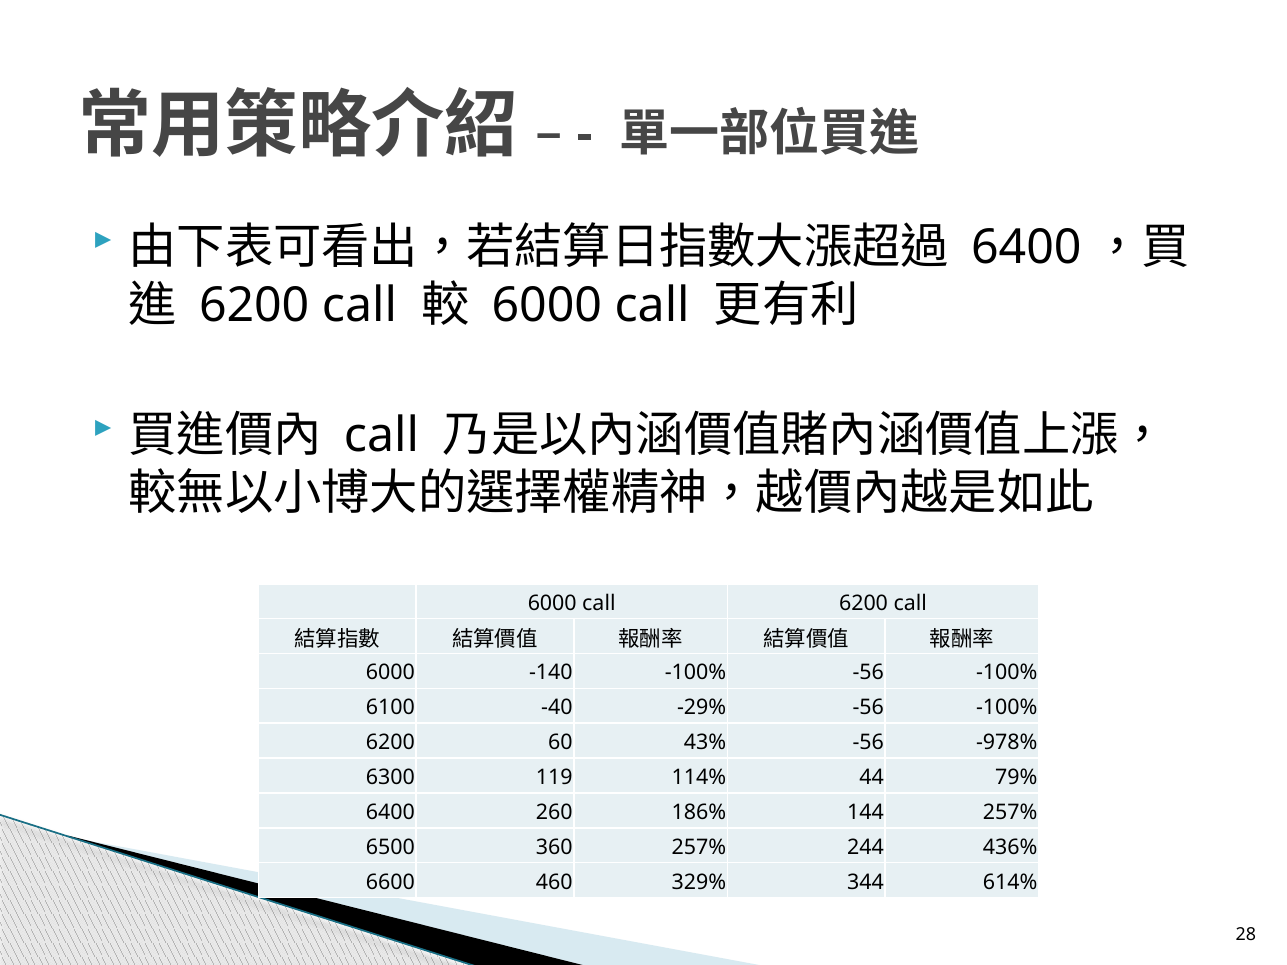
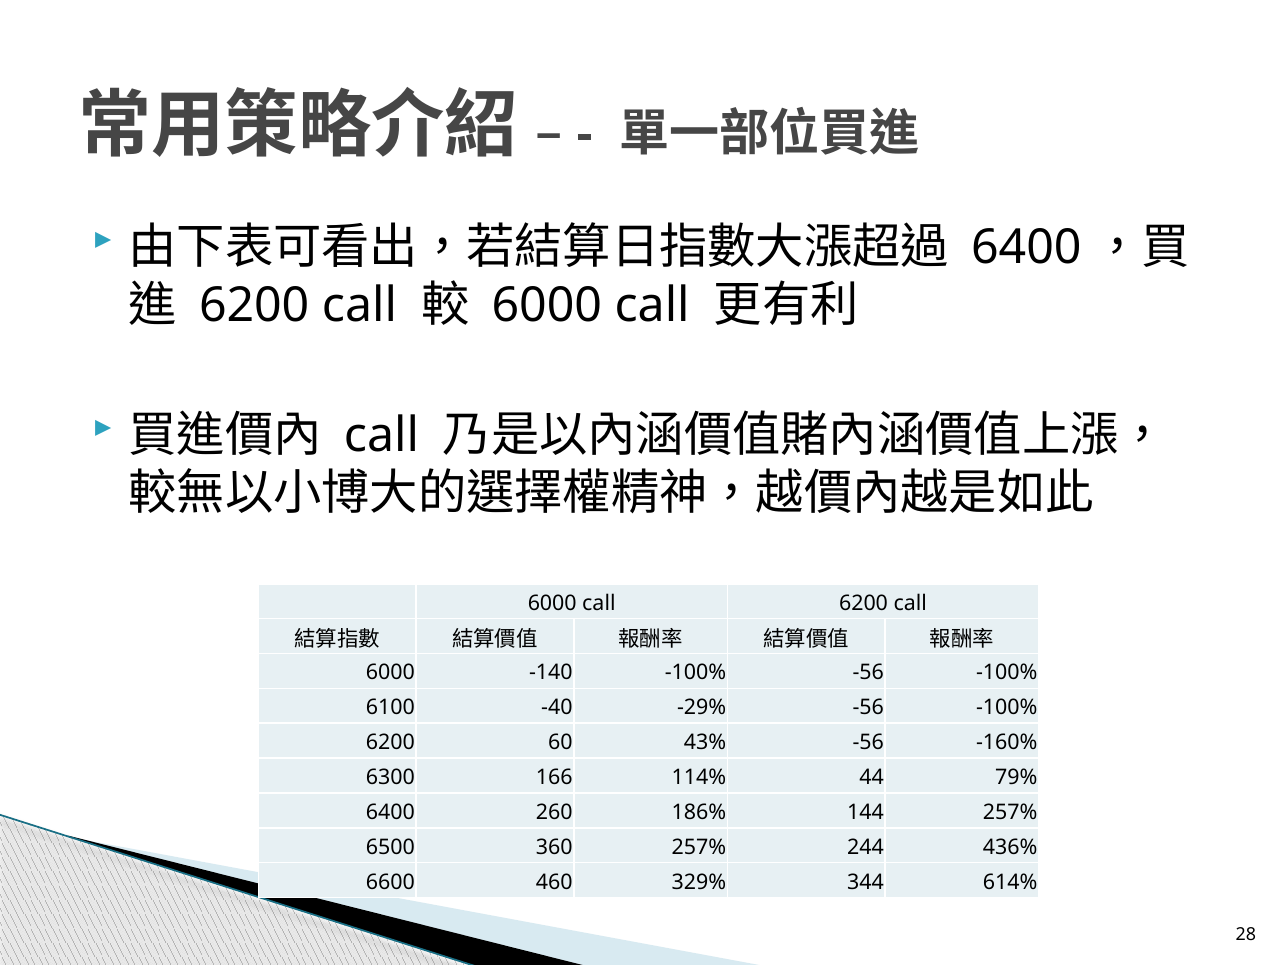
-978%: -978% -> -160% (1007, 743)
119: 119 -> 166 (554, 778)
